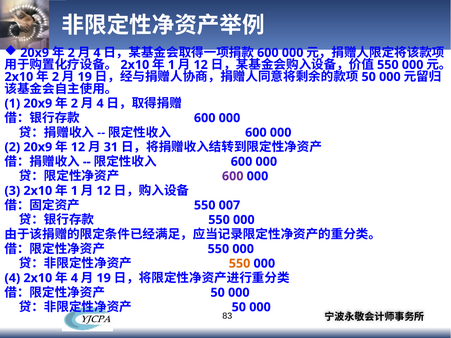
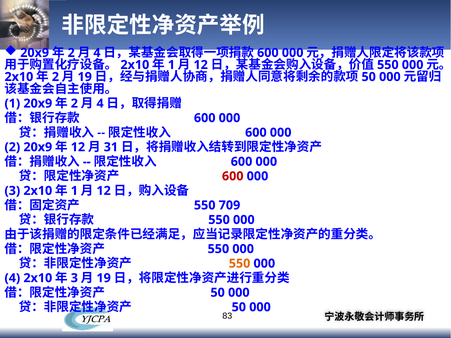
600 colour: purple -> red (233, 176)
007: 007 -> 709 (229, 205)
4: 4 -> 3 (74, 278)
